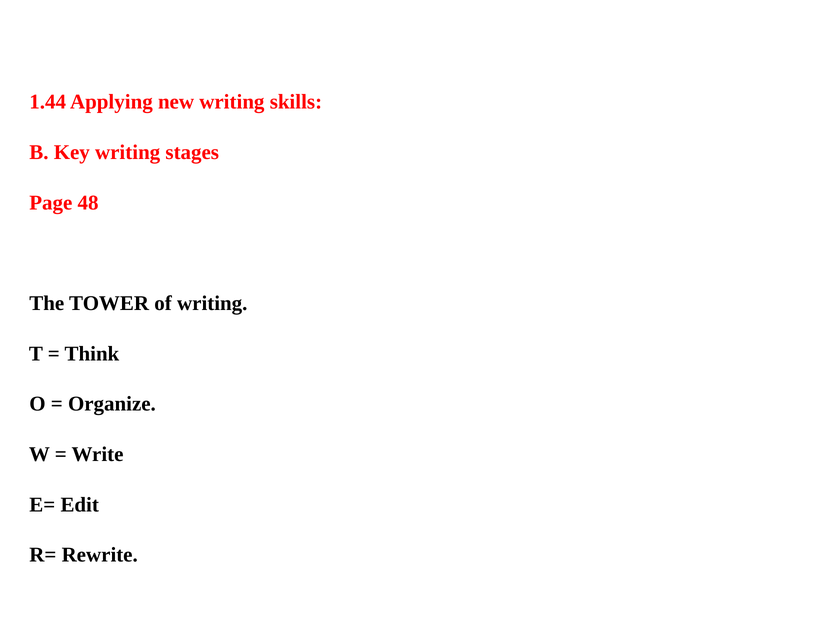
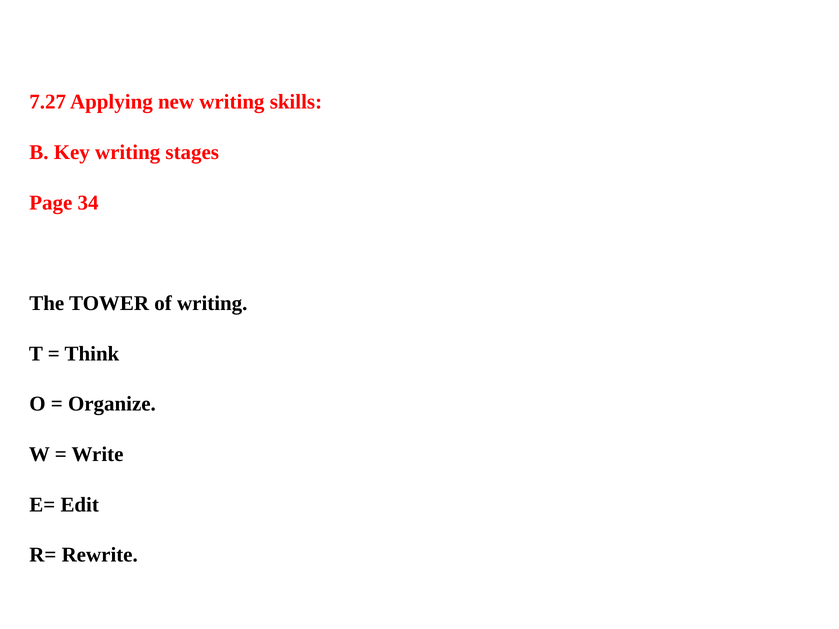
1.44: 1.44 -> 7.27 (48, 102)
48: 48 -> 34 (88, 203)
